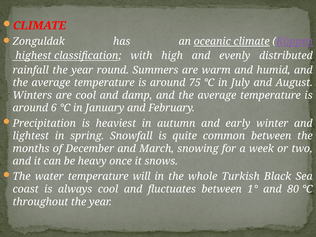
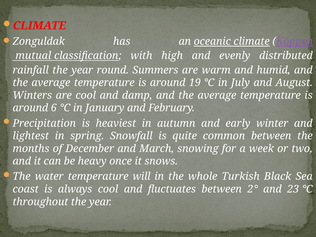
highest: highest -> mutual (33, 56)
75: 75 -> 19 (195, 83)
1°: 1° -> 2° (252, 189)
80: 80 -> 23 (293, 189)
